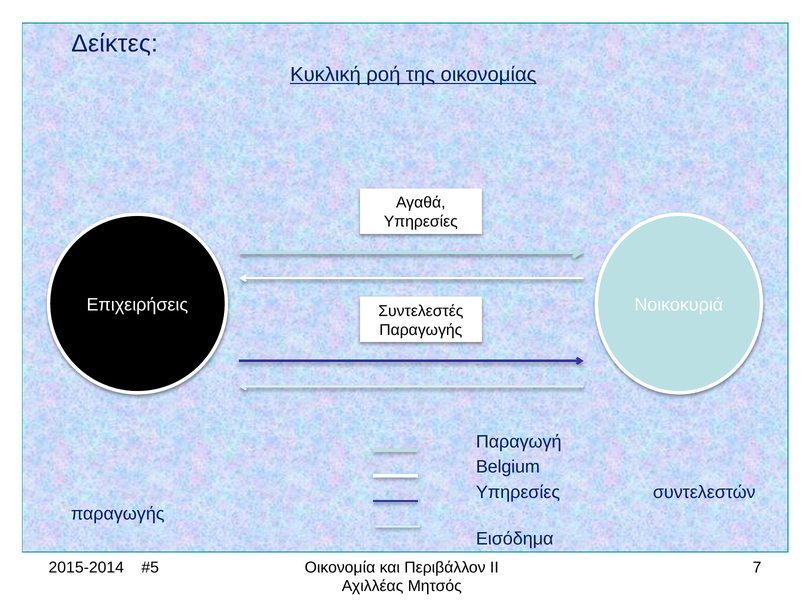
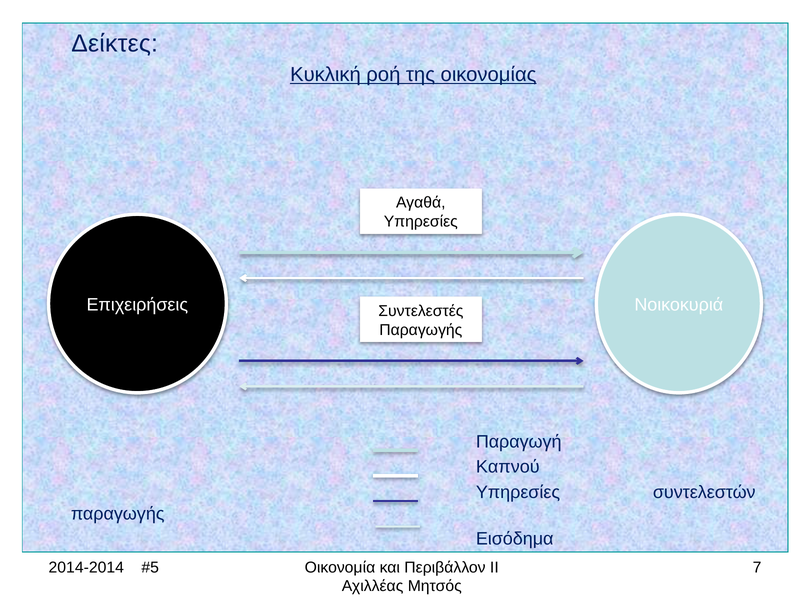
Belgium: Belgium -> Καπνού (508, 467)
2015-2014: 2015-2014 -> 2014-2014 (86, 568)
